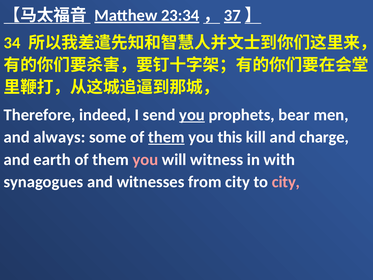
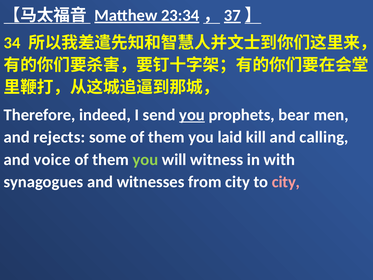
always: always -> rejects (59, 137)
them underline: present -> none (166, 137)
this: this -> laid (230, 137)
charge: charge -> calling (324, 137)
earth: earth -> voice (52, 159)
you colour: pink -> light green (145, 159)
